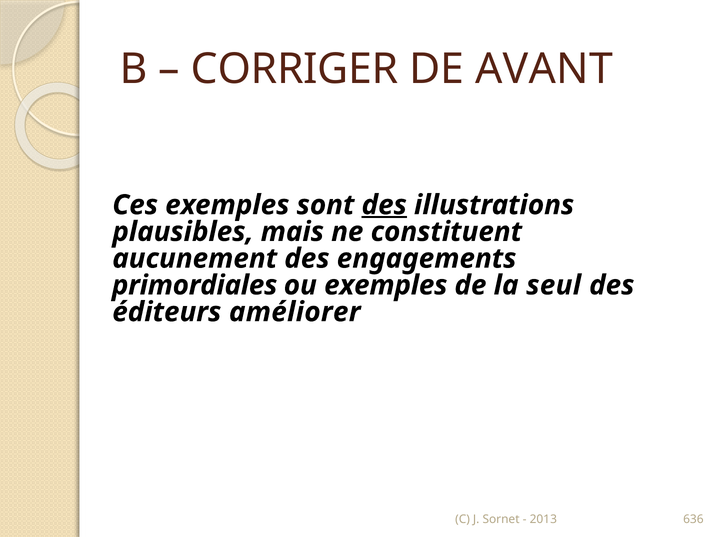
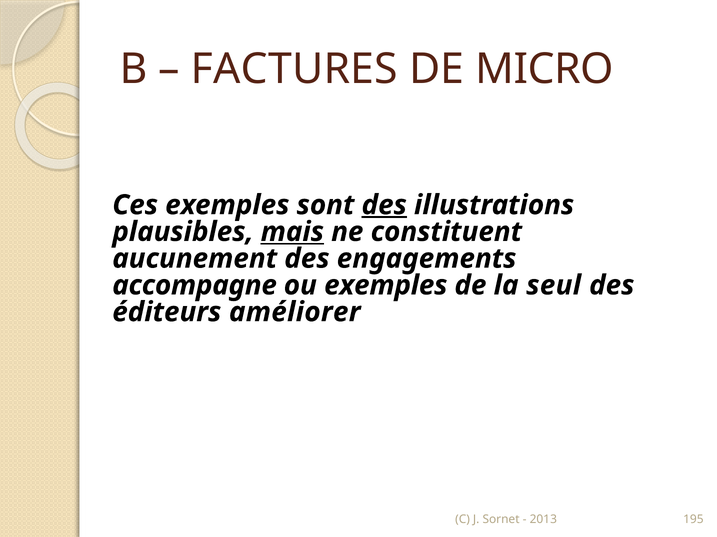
CORRIGER: CORRIGER -> FACTURES (294, 69)
AVANT: AVANT -> MICRO (545, 69)
mais underline: none -> present (292, 232)
primordiales: primordiales -> accompagne (195, 286)
636: 636 -> 195 (693, 520)
